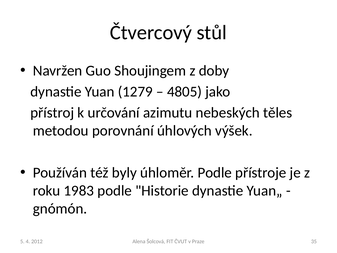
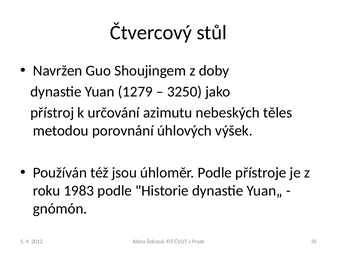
4805: 4805 -> 3250 (184, 92)
byly: byly -> jsou (124, 173)
